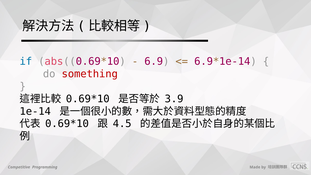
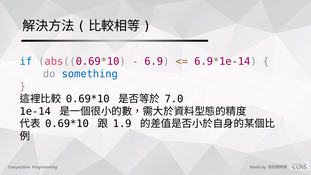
something colour: red -> blue (90, 74)
3.9: 3.9 -> 7.0 (174, 99)
4.5: 4.5 -> 1.9 (122, 124)
